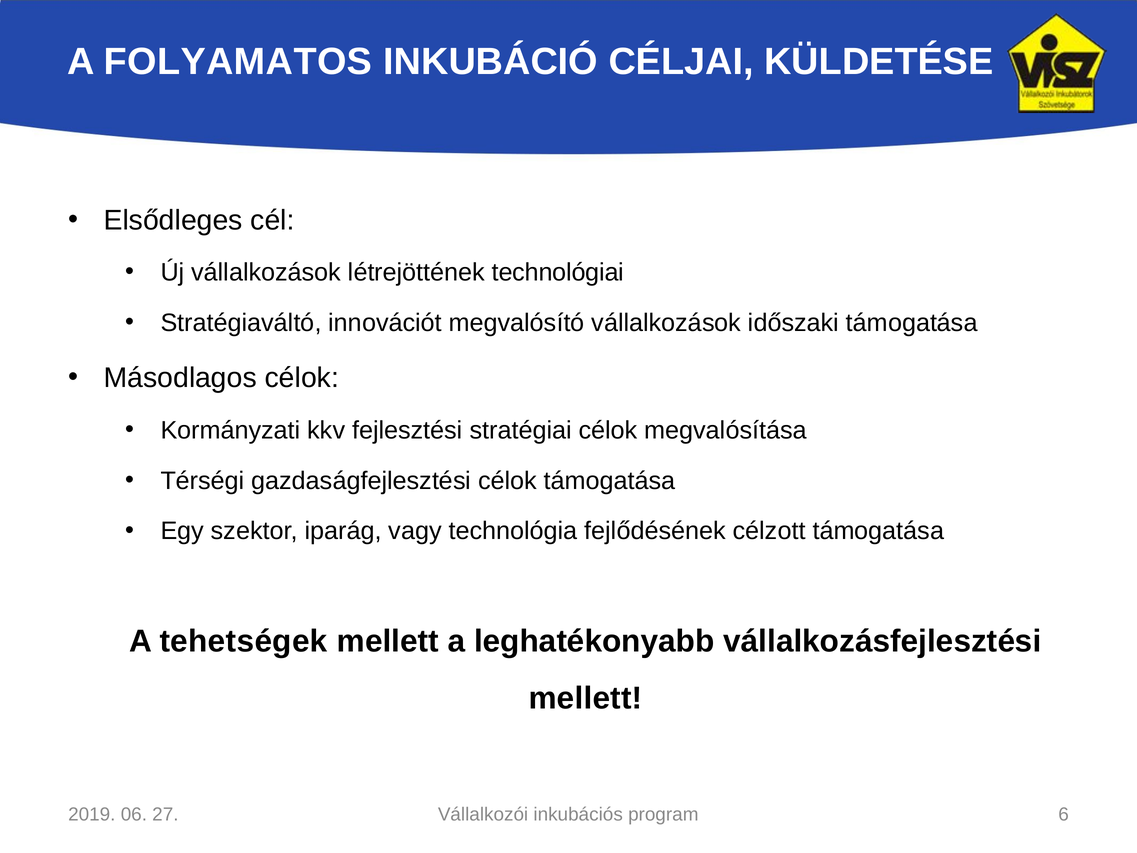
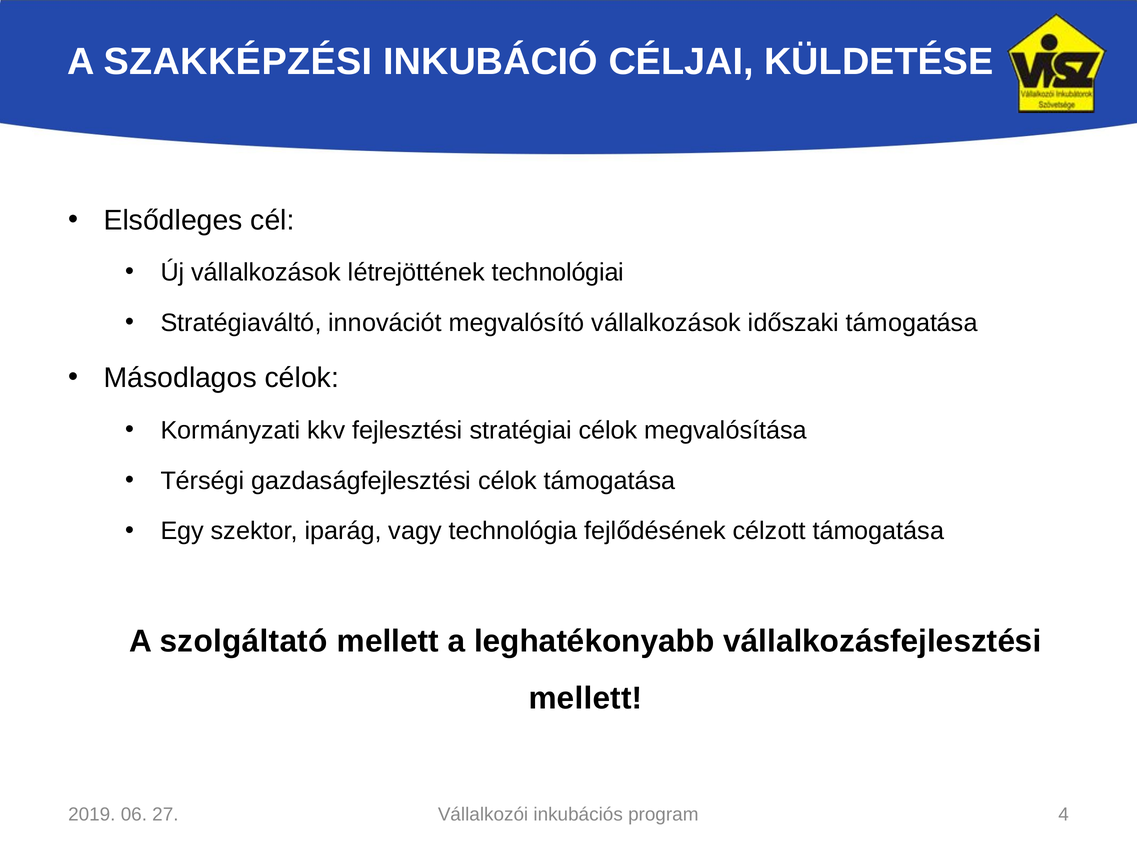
FOLYAMATOS: FOLYAMATOS -> SZAKKÉPZÉSI (238, 62)
tehetségek: tehetségek -> szolgáltató (244, 641)
6: 6 -> 4 (1064, 814)
